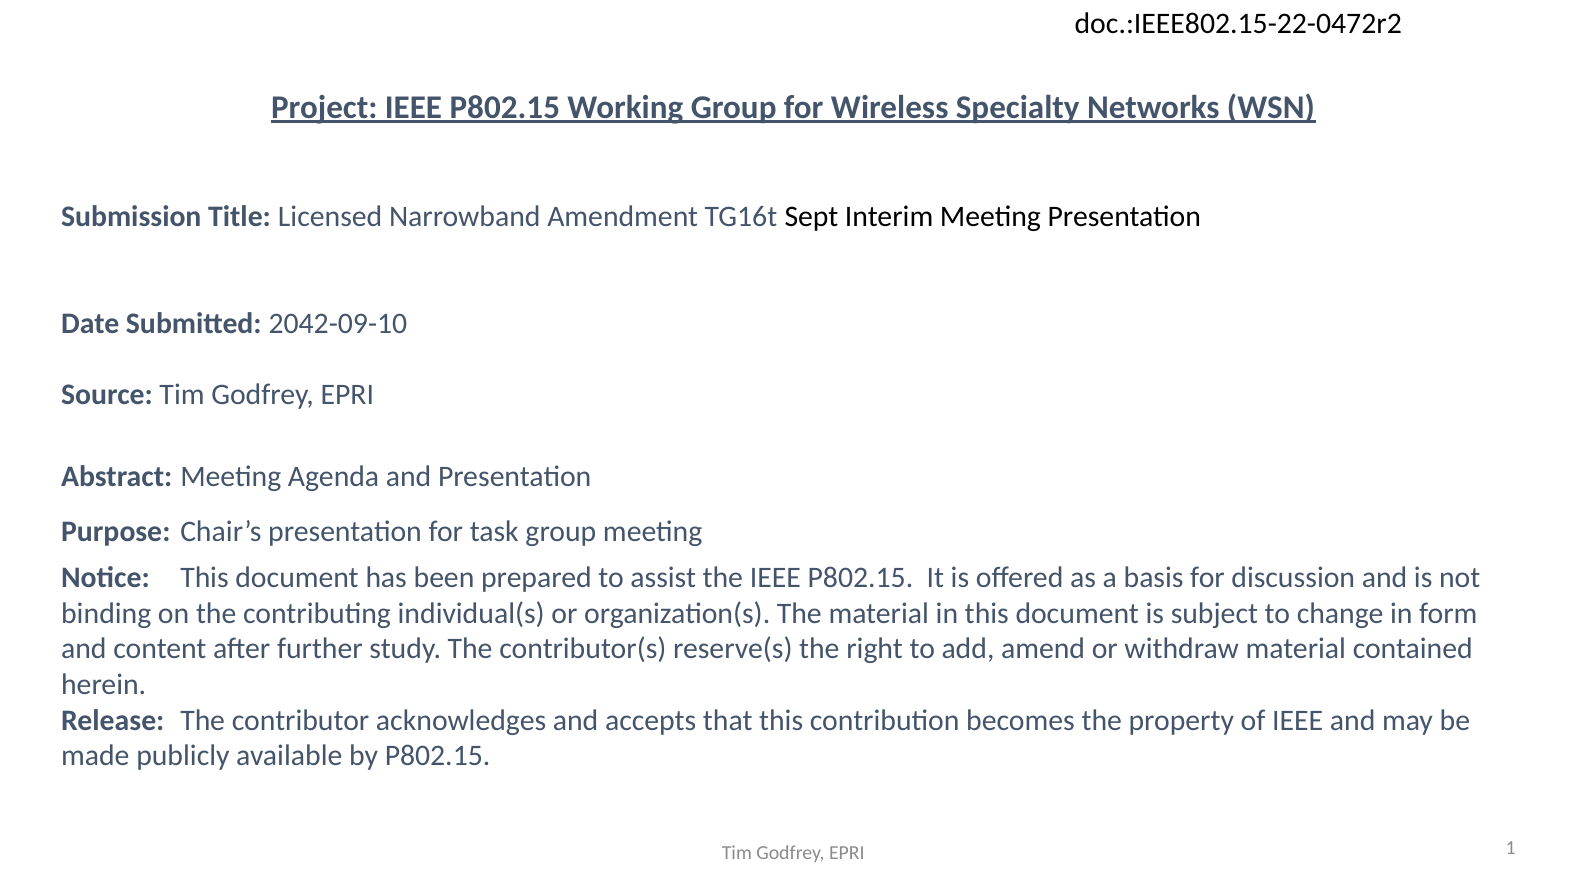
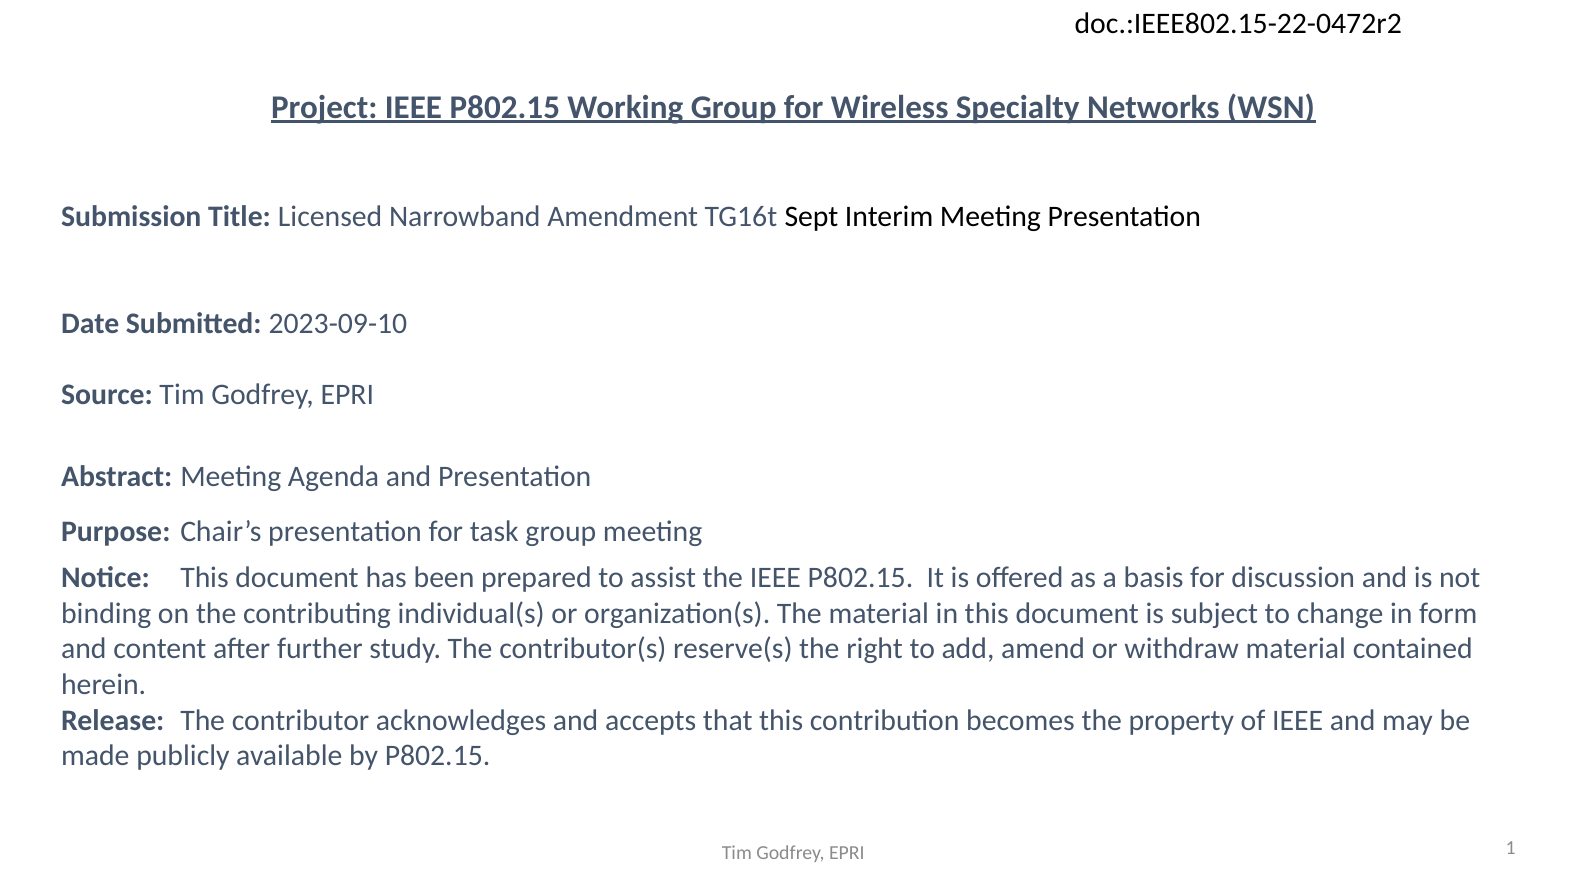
2042-09-10: 2042-09-10 -> 2023-09-10 (338, 323)
